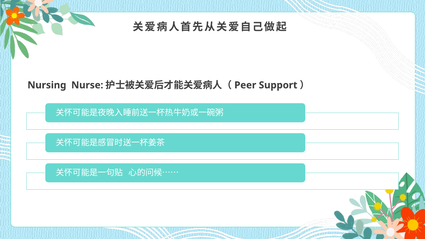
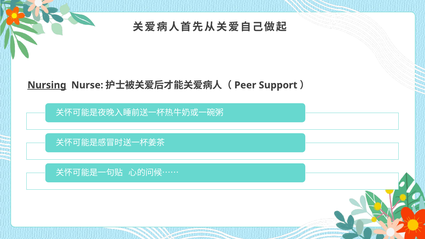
Nursing underline: none -> present (47, 85)
